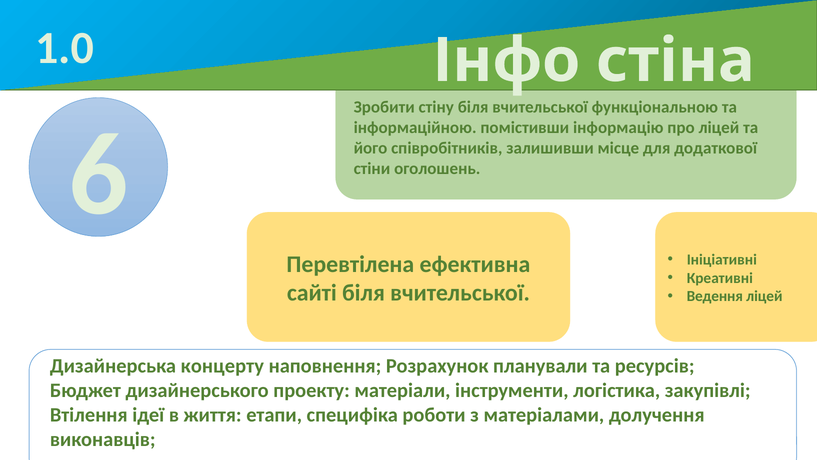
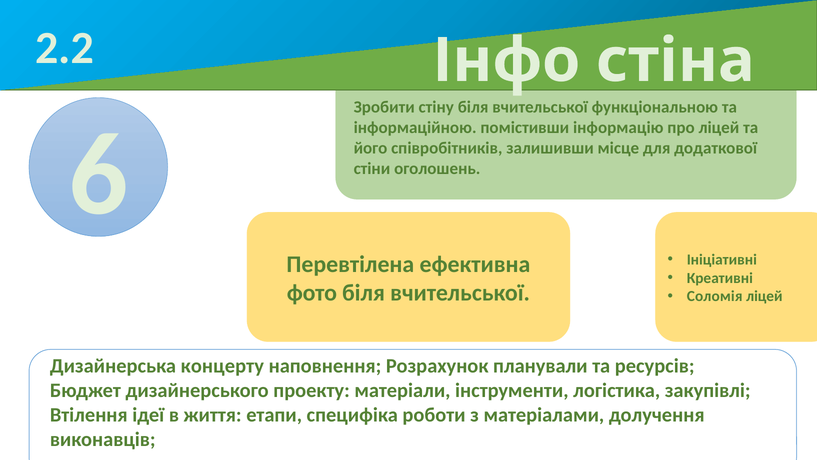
1.0: 1.0 -> 2.2 (64, 48)
сайті: сайті -> фото (312, 293)
Ведення: Ведення -> Соломія (715, 296)
